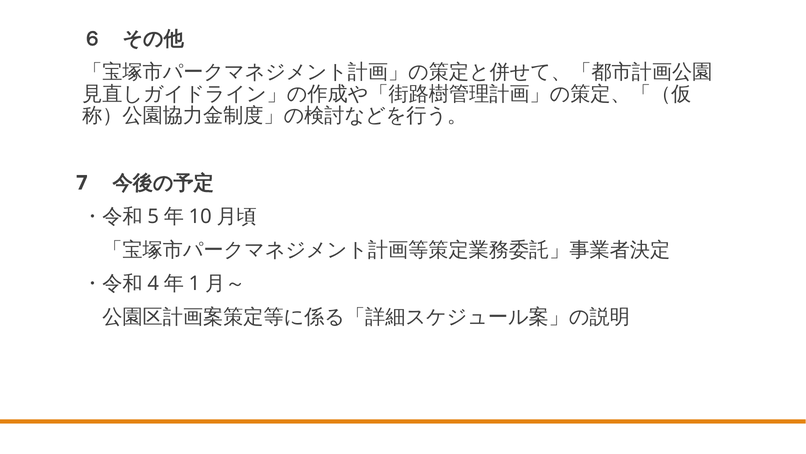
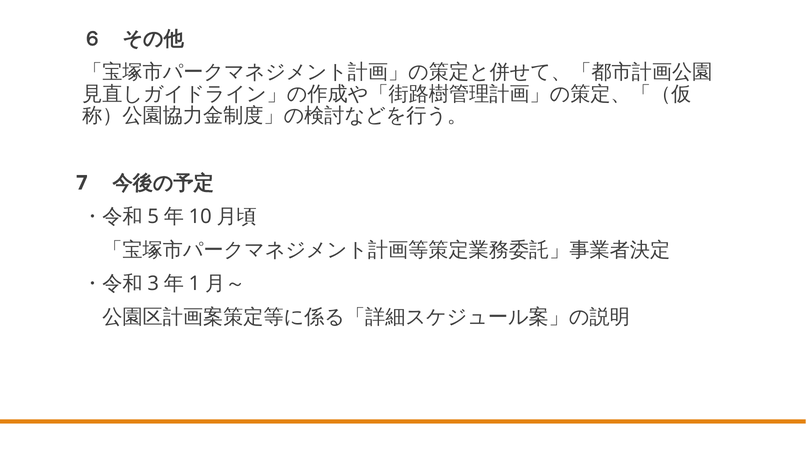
4: 4 -> 3 (153, 283)
